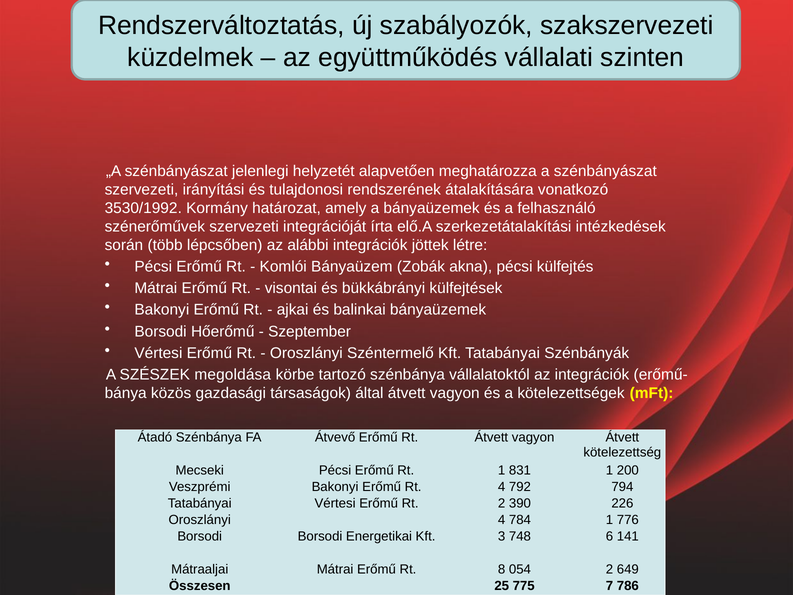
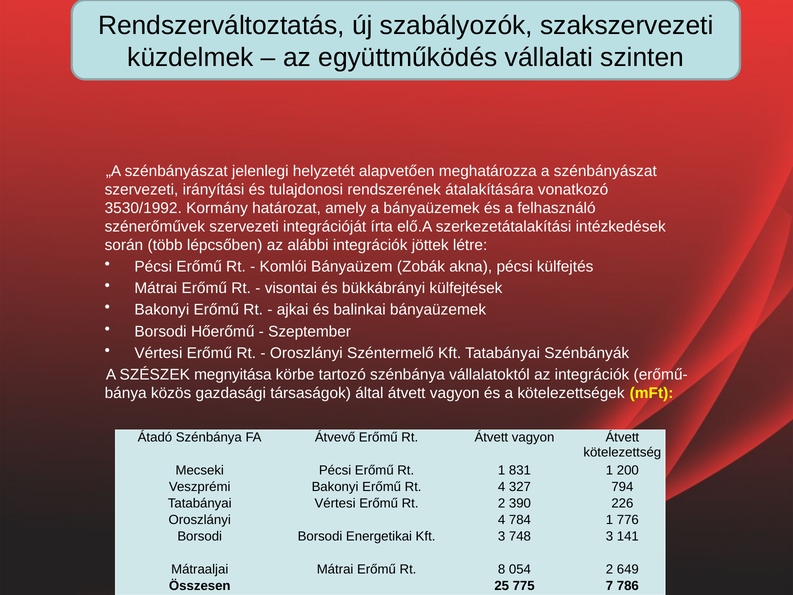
megoldása: megoldása -> megnyitása (233, 375)
792: 792 -> 327 (520, 487)
748 6: 6 -> 3 (610, 536)
